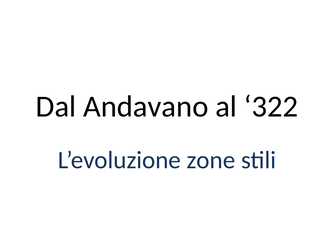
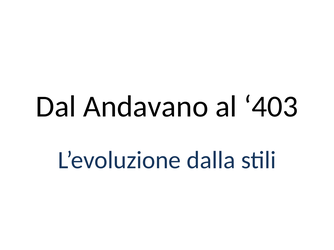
322: 322 -> 403 (271, 107)
zone: zone -> dalla (211, 160)
